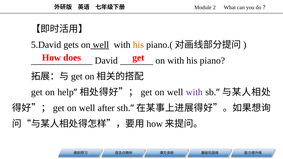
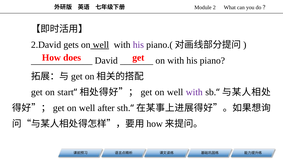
5.David: 5.David -> 2.David (46, 45)
his colour: orange -> purple (138, 45)
help: help -> start (66, 92)
